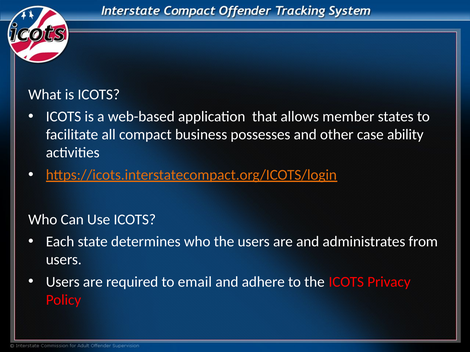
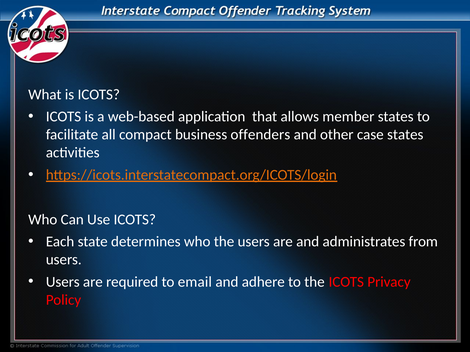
possesses: possesses -> offenders (260, 135)
case ability: ability -> states (405, 135)
